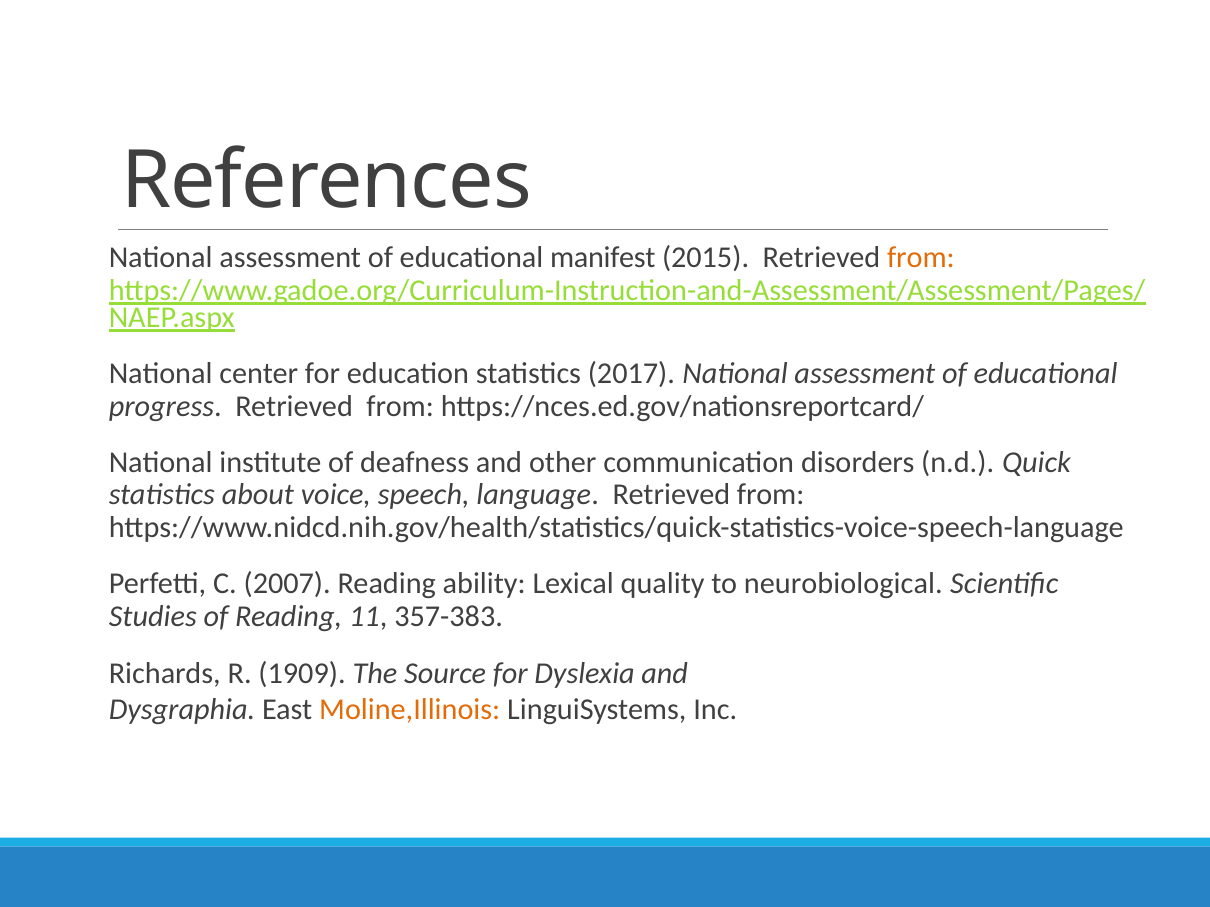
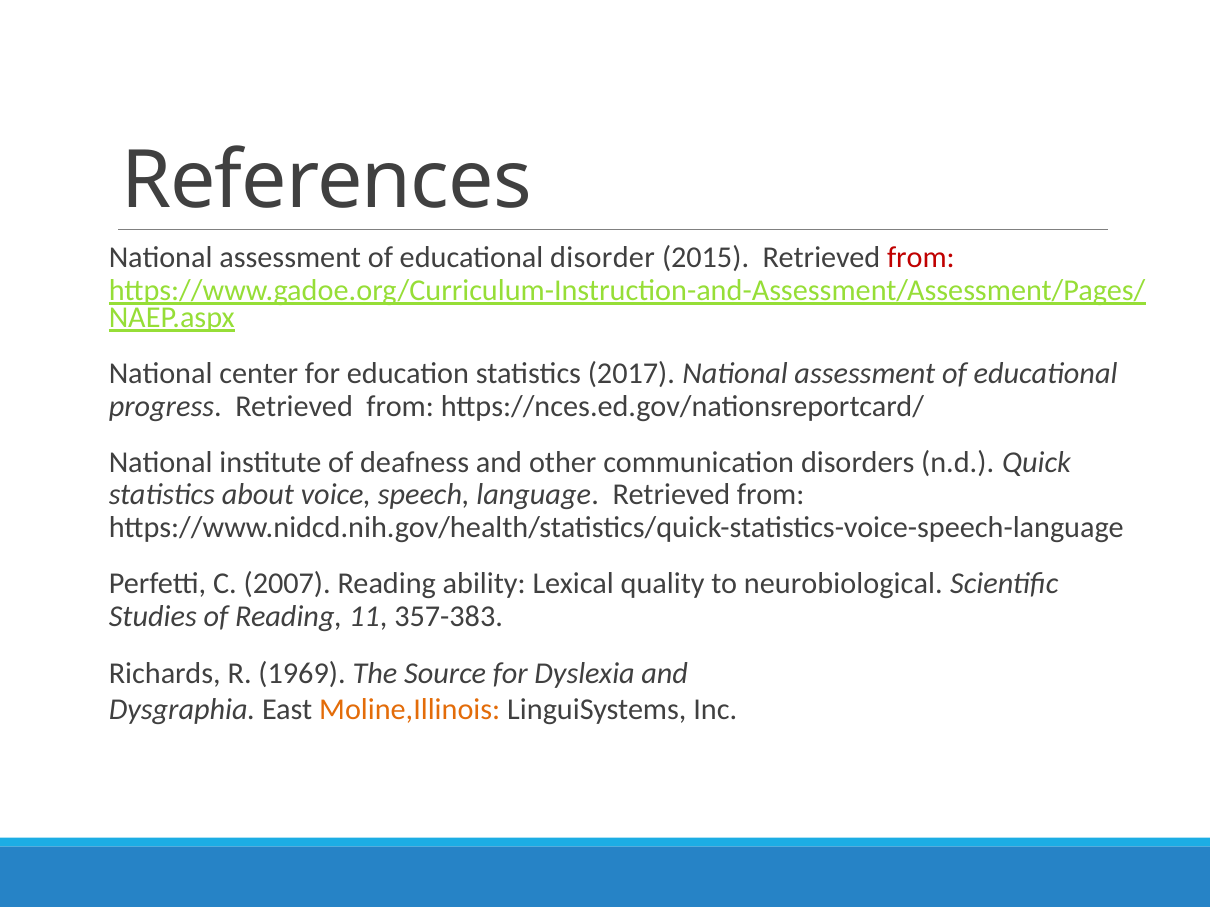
manifest: manifest -> disorder (603, 258)
from colour: orange -> red (921, 258)
1909: 1909 -> 1969 (302, 674)
